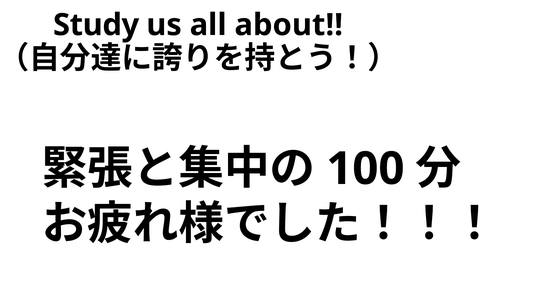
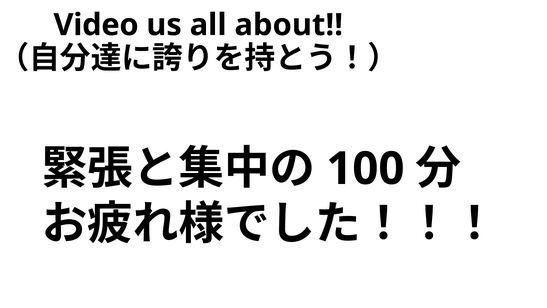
Study: Study -> Video (96, 25)
